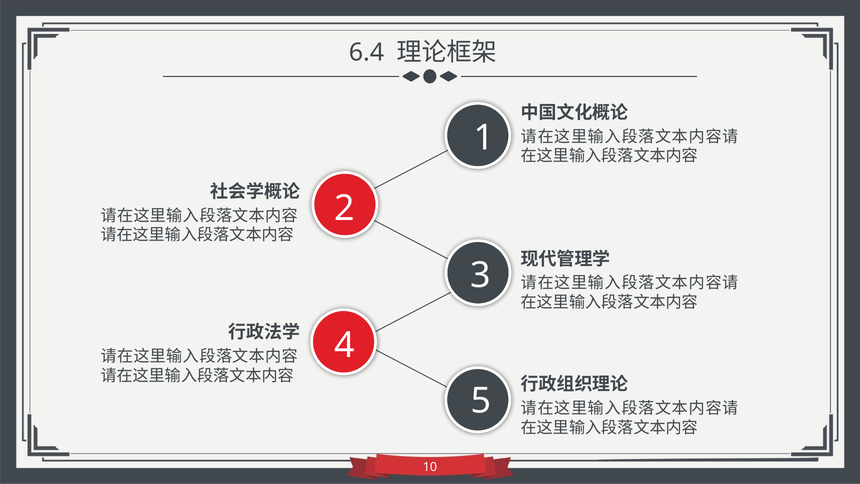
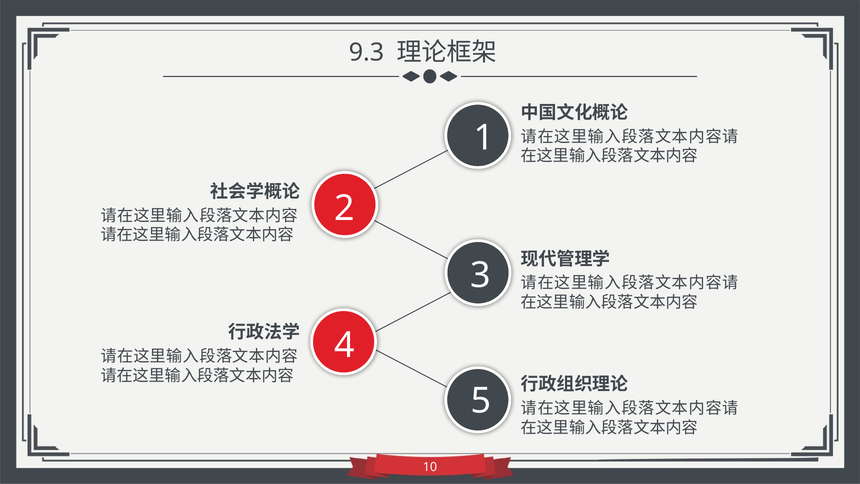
6.4: 6.4 -> 9.3 (366, 53)
